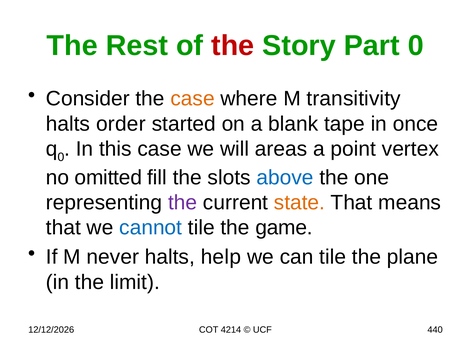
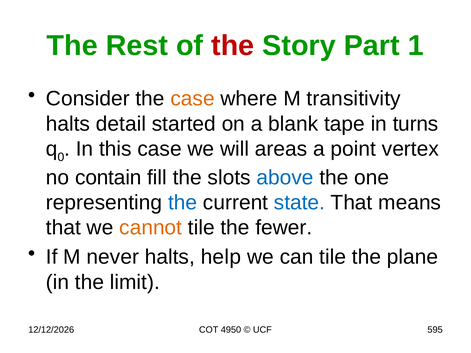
Part 0: 0 -> 1 (416, 46)
order: order -> detail (121, 124)
once: once -> turns (416, 124)
omitted: omitted -> contain (108, 178)
the colour: purple -> blue (183, 203)
state colour: orange -> blue (300, 203)
cannot colour: blue -> orange (151, 228)
game: game -> fewer (284, 228)
4214: 4214 -> 4950 (231, 330)
440: 440 -> 595 (435, 330)
